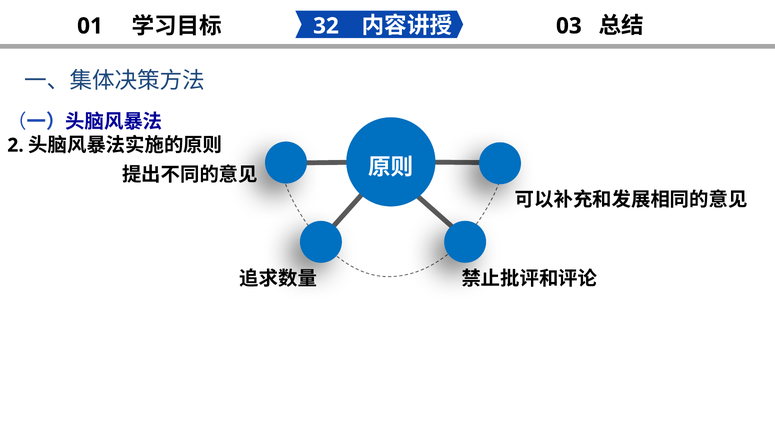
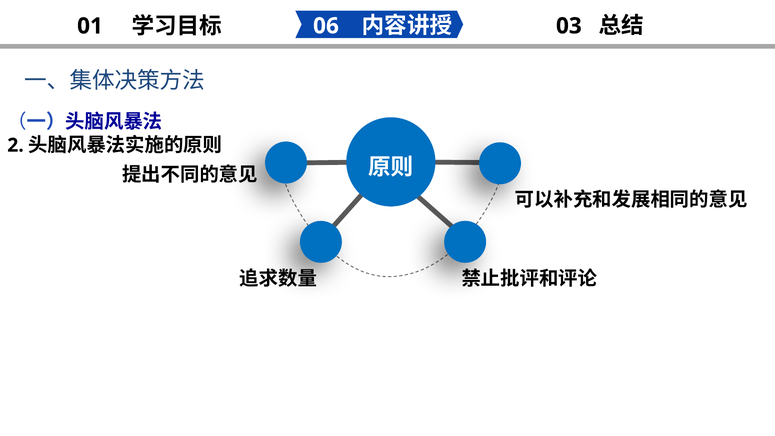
32: 32 -> 06 (326, 26)
